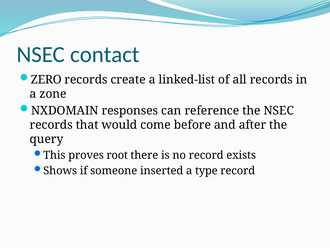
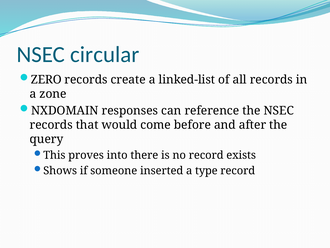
contact: contact -> circular (105, 55)
root: root -> into (117, 155)
